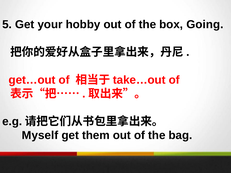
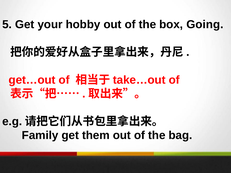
Myself: Myself -> Family (40, 135)
